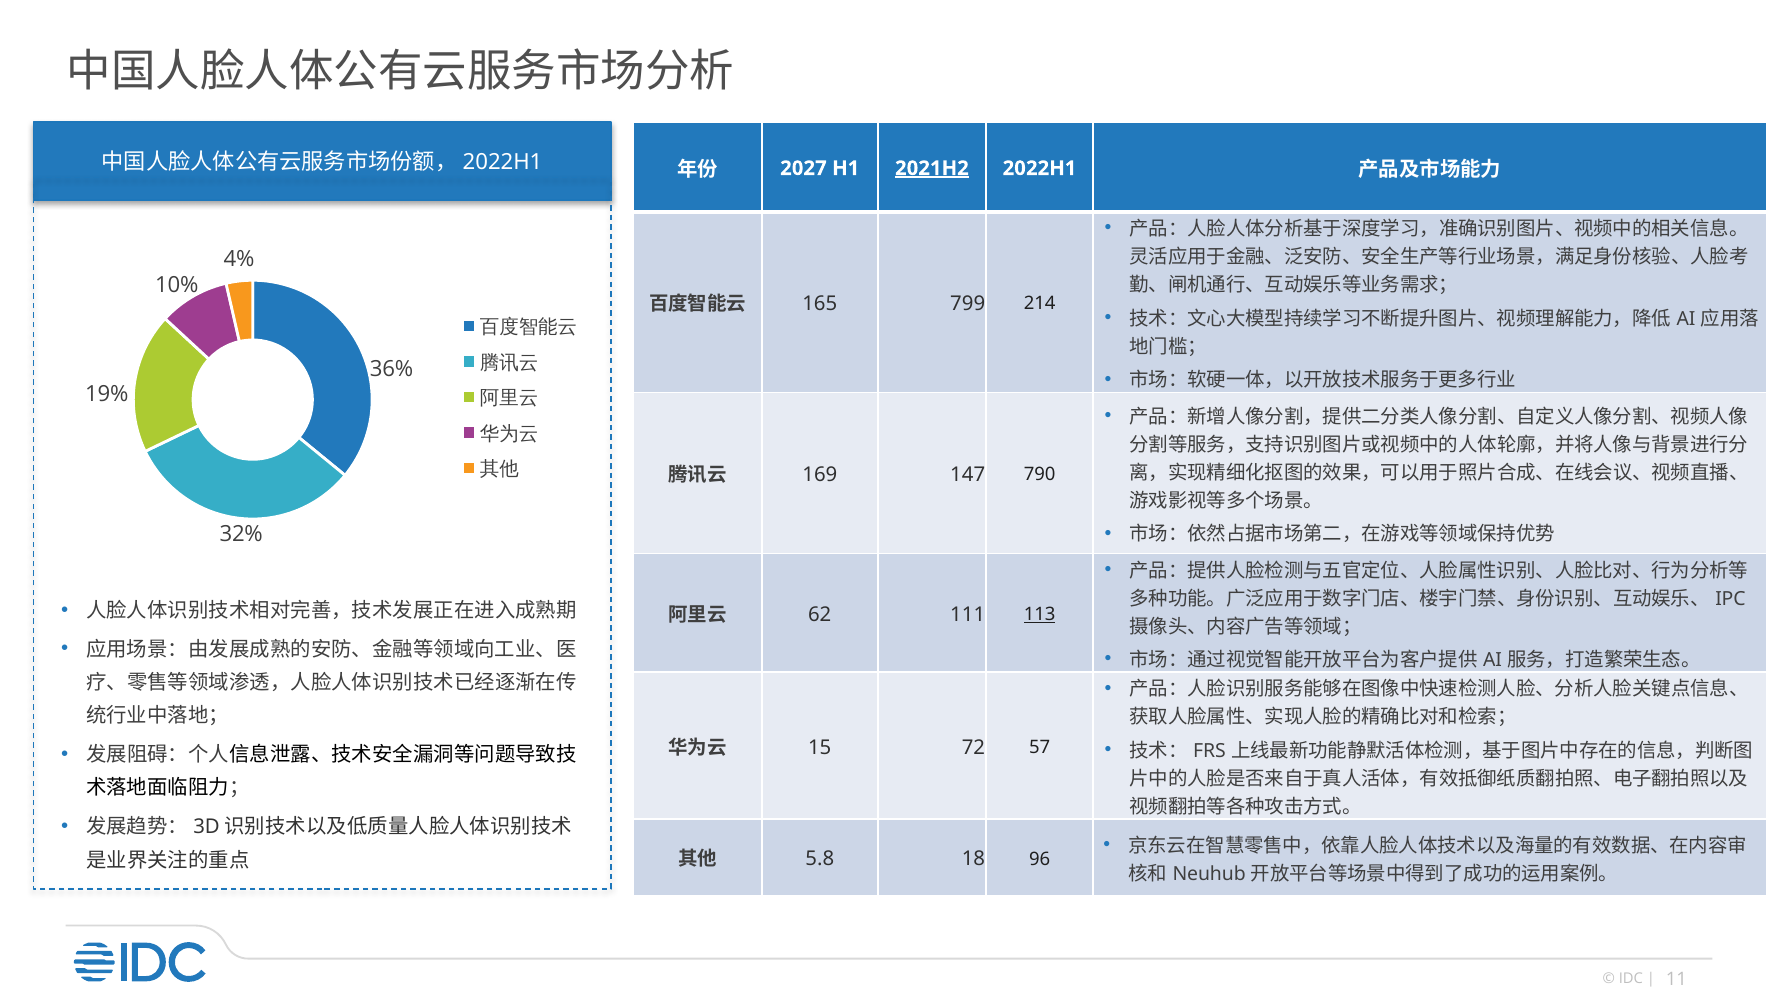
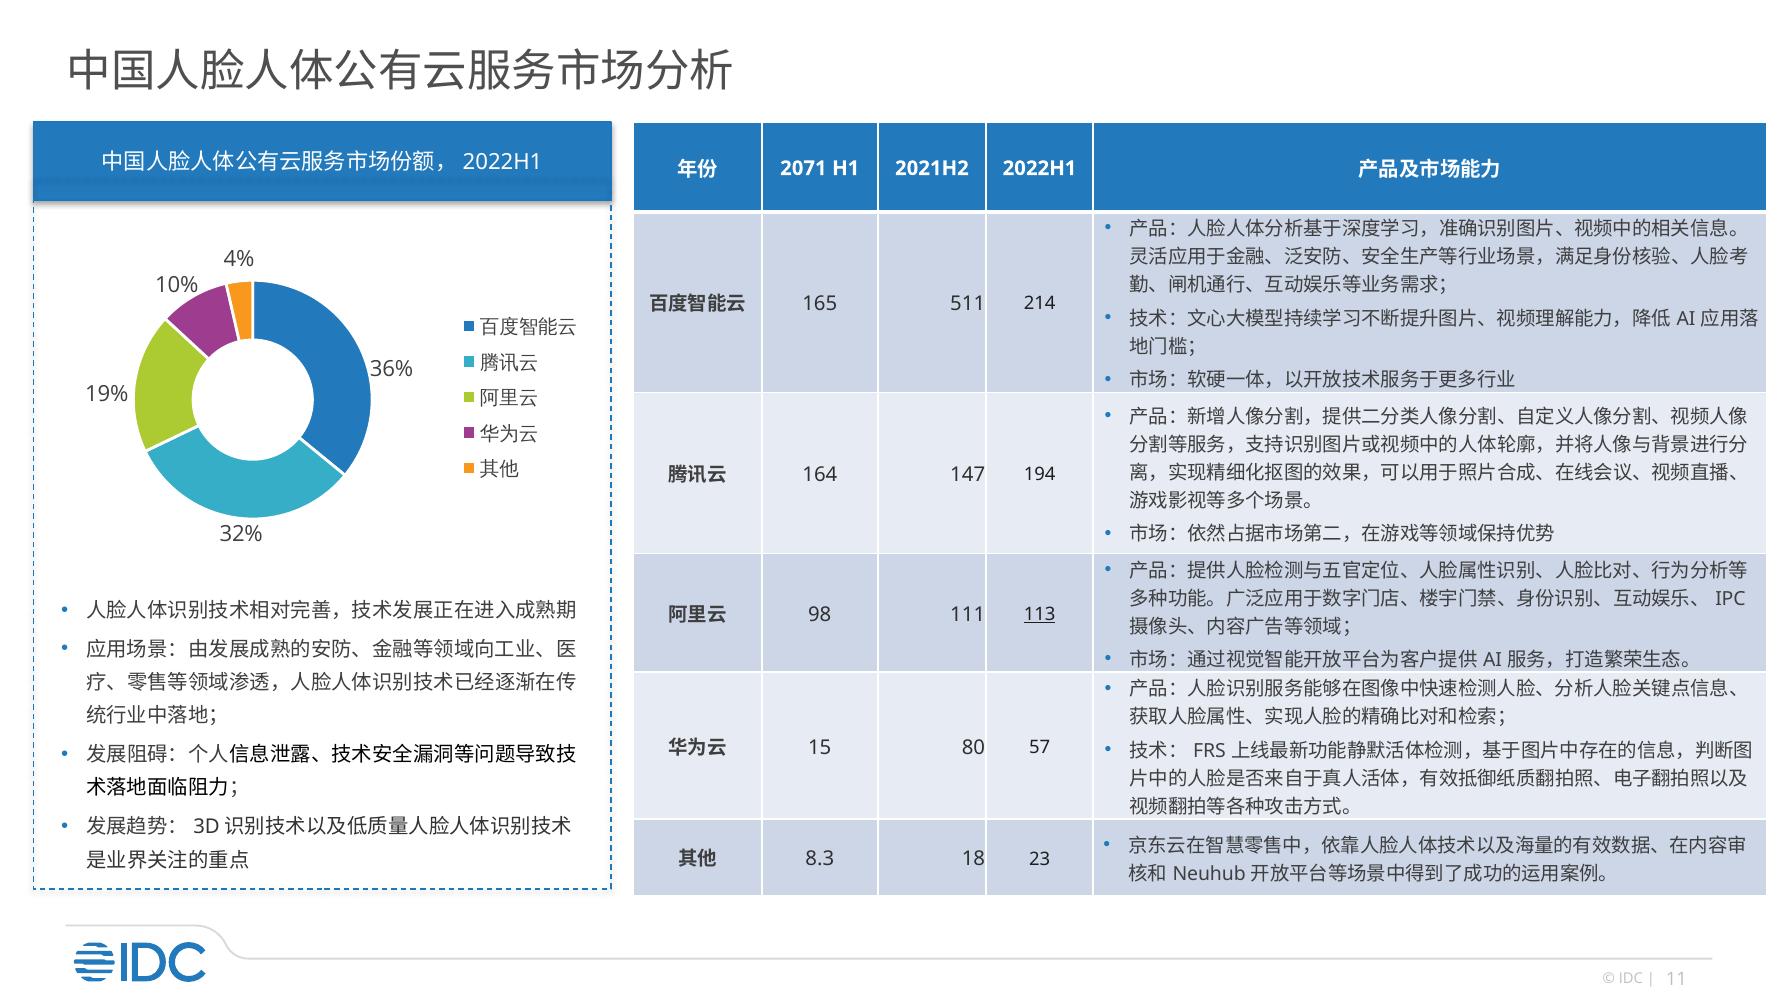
2027: 2027 -> 2071 (803, 168)
2021H2 underline: present -> none (932, 168)
799: 799 -> 511 (968, 304)
169: 169 -> 164 (820, 475)
790: 790 -> 194 (1040, 475)
62: 62 -> 98 (820, 615)
72: 72 -> 80 (973, 748)
5.8: 5.8 -> 8.3 (820, 859)
96: 96 -> 23 (1040, 859)
